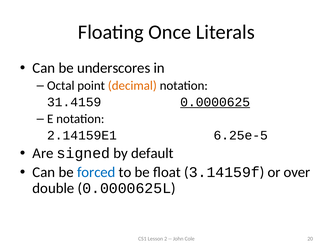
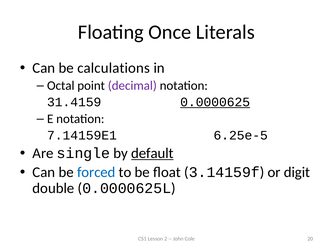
underscores: underscores -> calculations (114, 68)
decimal colour: orange -> purple (132, 85)
2.14159E1: 2.14159E1 -> 7.14159E1 (82, 135)
signed: signed -> single (83, 153)
default underline: none -> present (152, 153)
over: over -> digit (297, 172)
